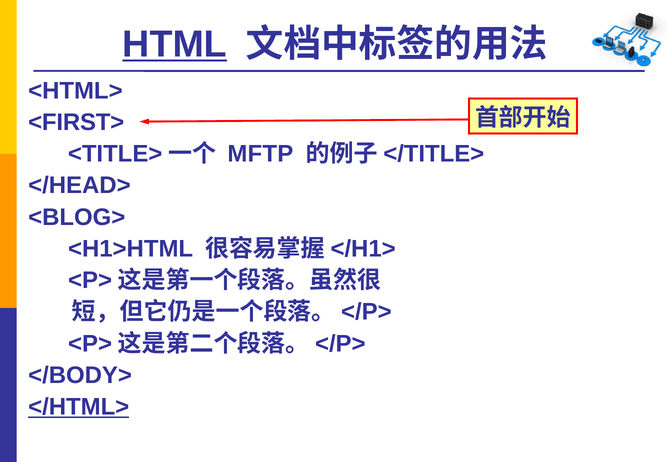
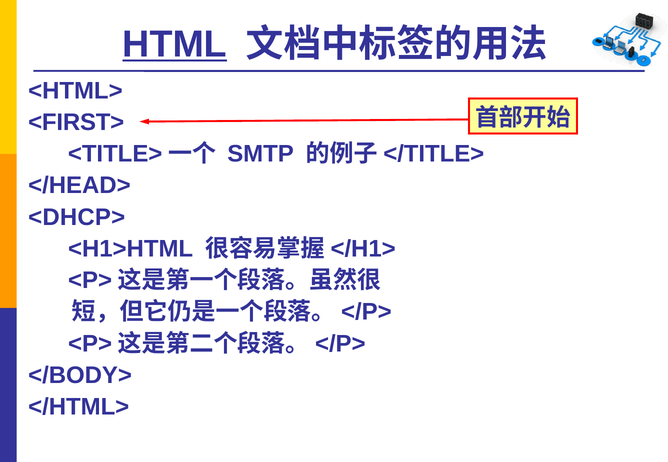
MFTP: MFTP -> SMTP (261, 154)
<BLOG>: <BLOG> -> <DHCP> (77, 217)
</HTML> underline: present -> none (79, 407)
